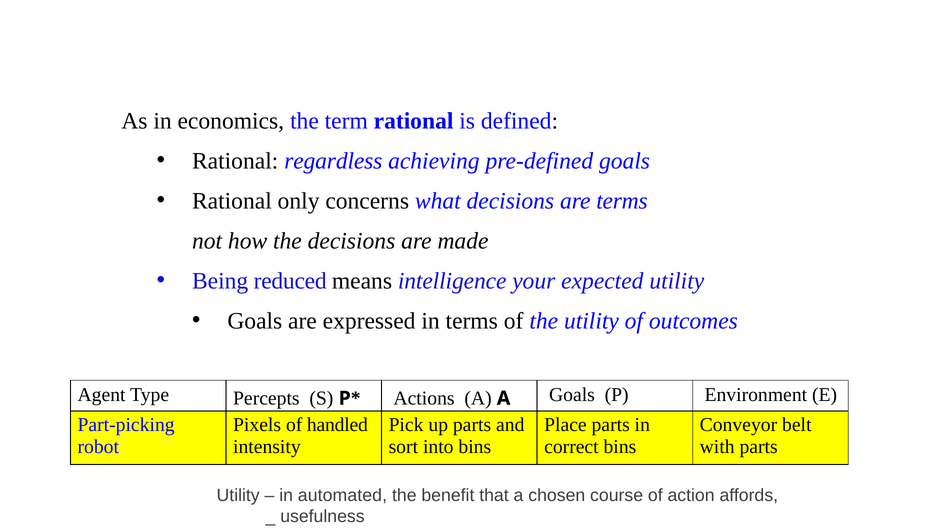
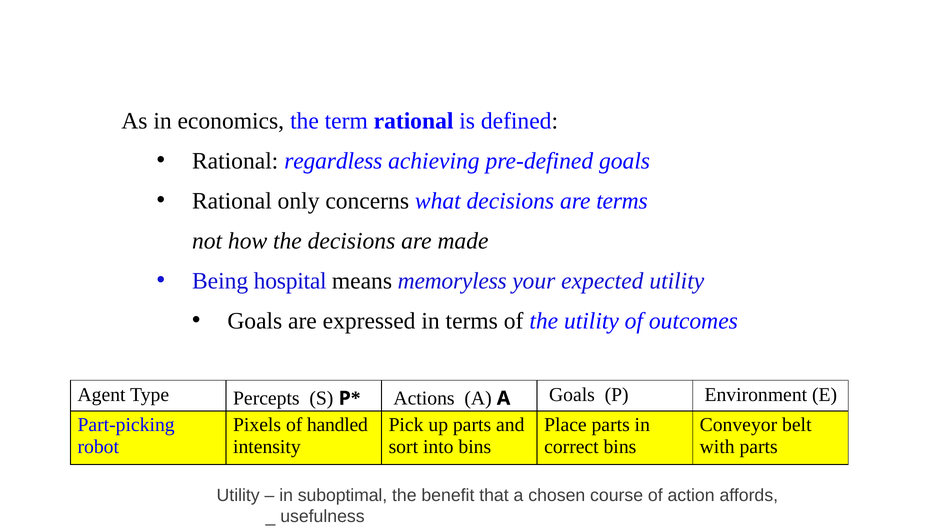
reduced: reduced -> hospital (290, 281)
intelligence: intelligence -> memoryless (452, 281)
automated: automated -> suboptimal (343, 495)
